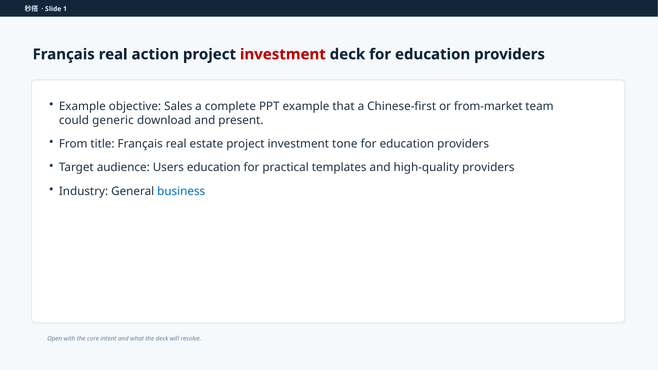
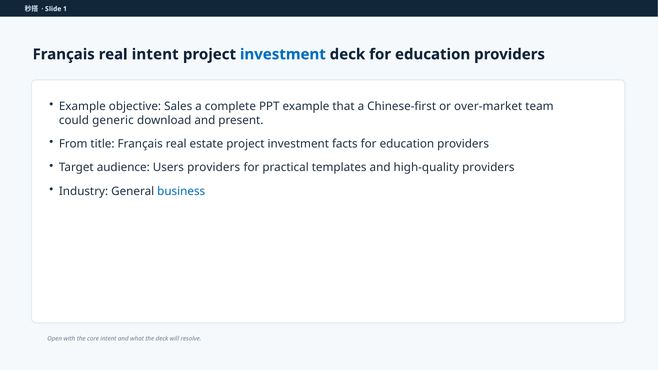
real action: action -> intent (155, 54)
investment colour: red -> blue (283, 54)
from-market: from-market -> over-market (488, 106)
tone: tone -> facts (345, 144)
Users education: education -> providers (214, 168)
